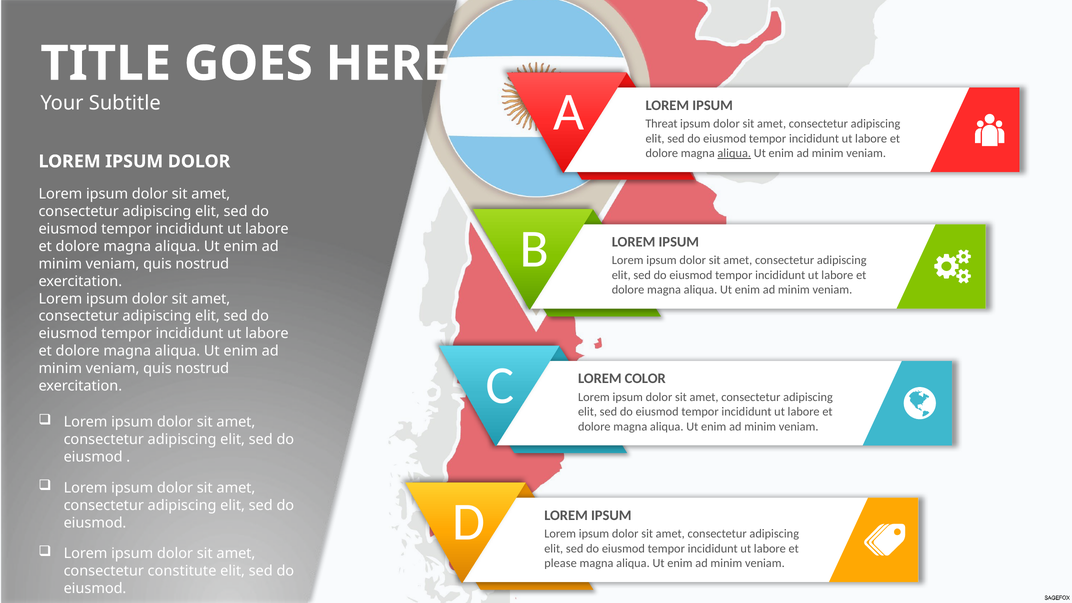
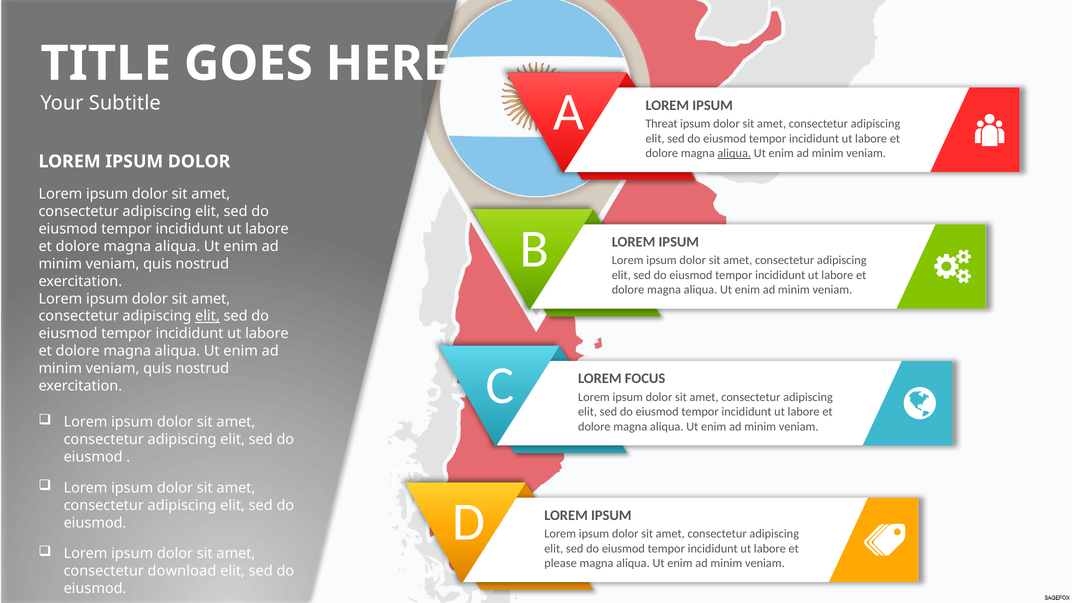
elit underline: none -> present (207, 316)
COLOR: COLOR -> FOCUS (645, 379)
constitute: constitute -> download (182, 571)
